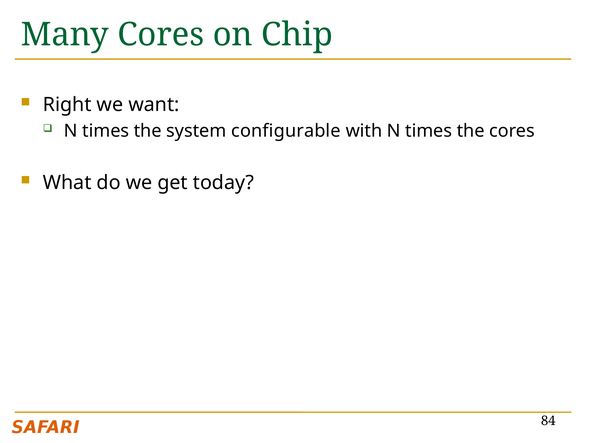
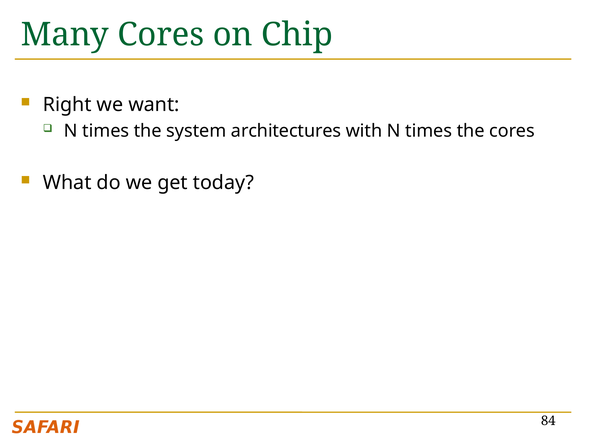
configurable: configurable -> architectures (286, 131)
